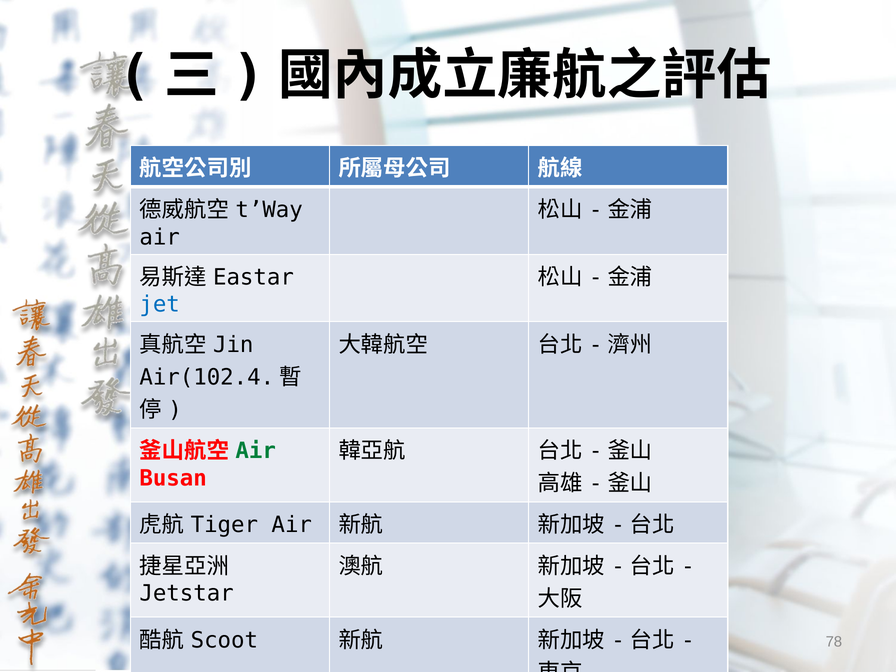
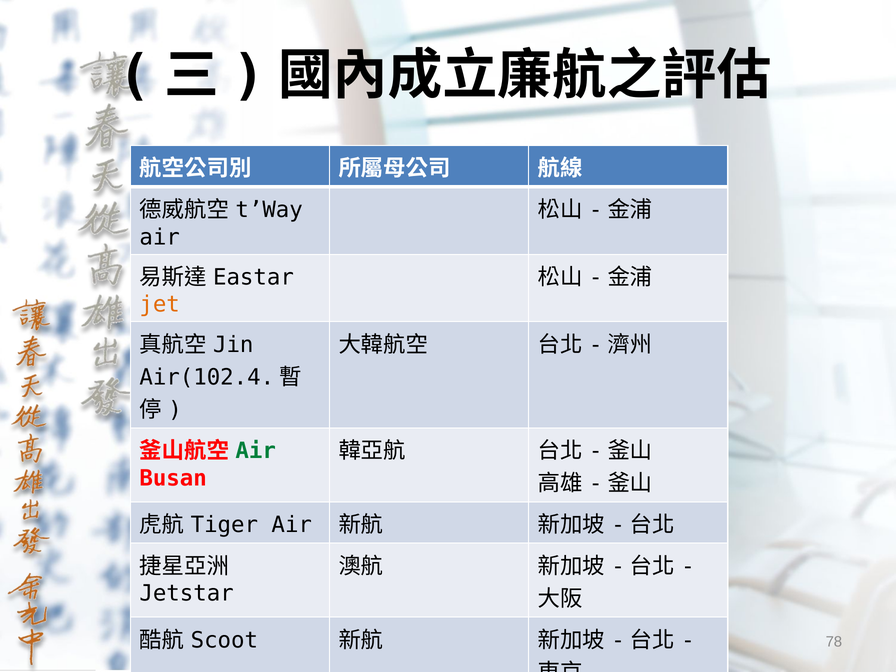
jet colour: blue -> orange (160, 305)
